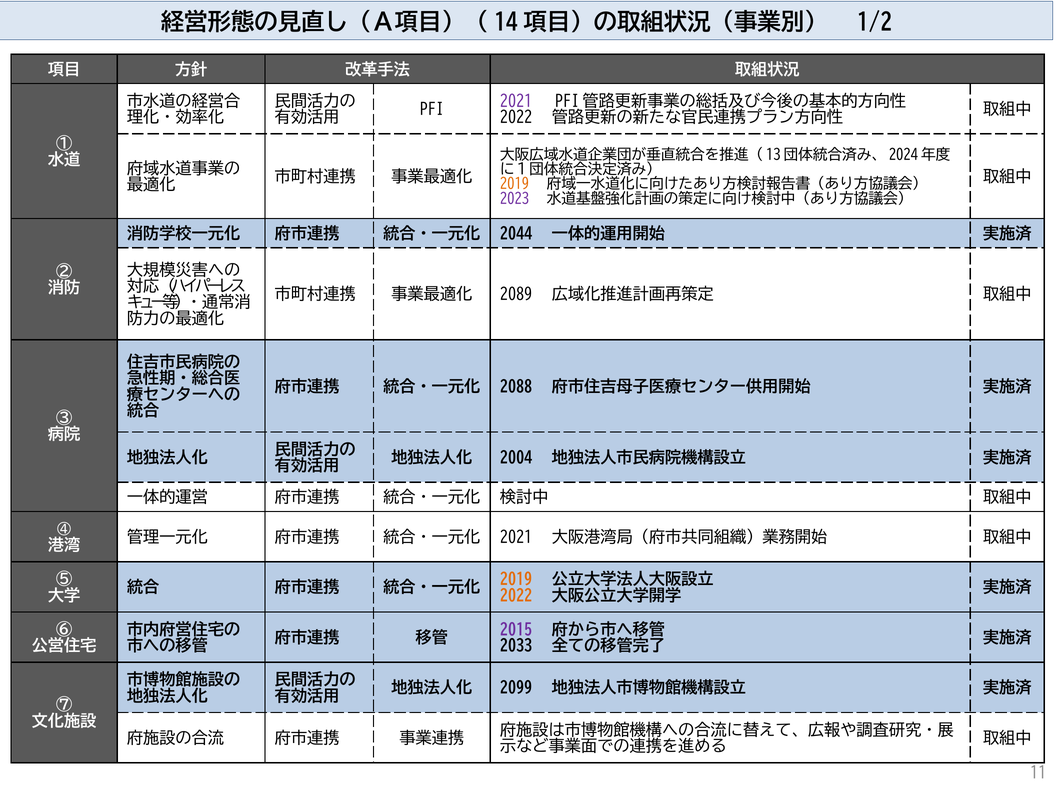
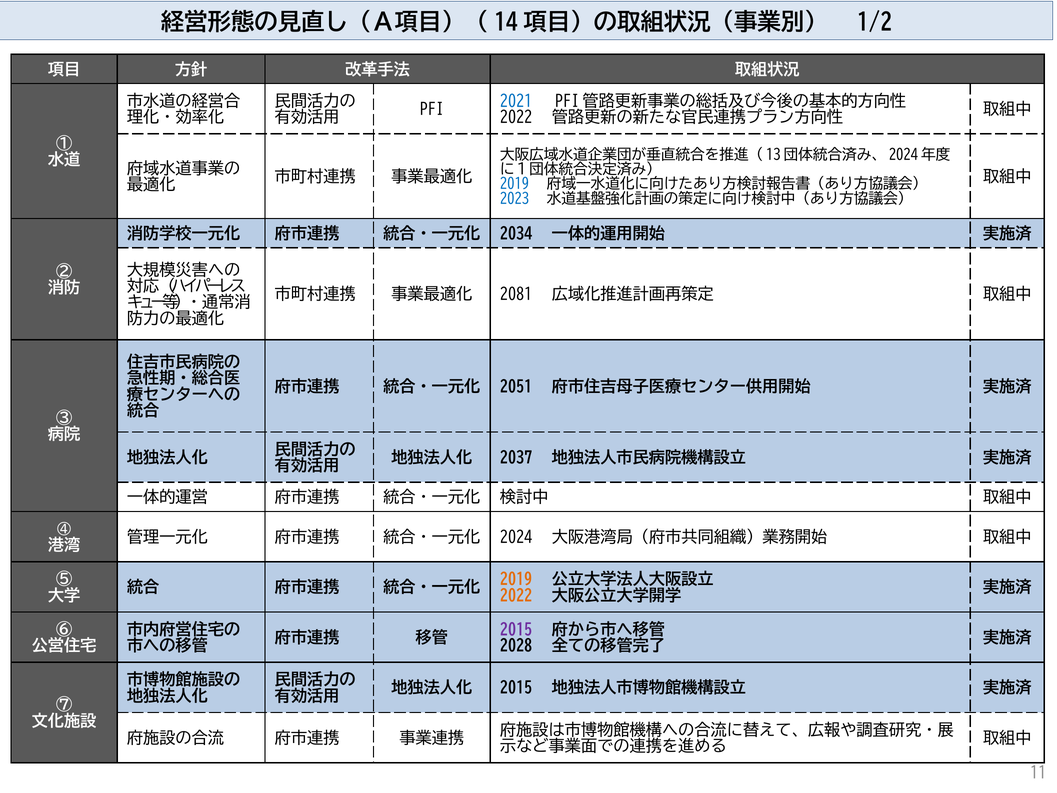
2021 colour: purple -> blue (516, 101)
2019 colour: orange -> blue (515, 184)
2023 colour: purple -> blue (515, 199)
2044: 2044 -> 2034 (516, 234)
2089: 2089 -> 2081 (516, 294)
2088: 2088 -> 2051 (516, 387)
2004: 2004 -> 2037 (516, 458)
2021: 2021 -> 2024 (516, 537)
2033: 2033 -> 2028 (516, 646)
2099: 2099 -> 2015 (516, 688)
